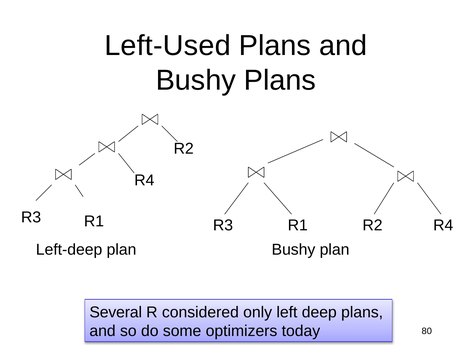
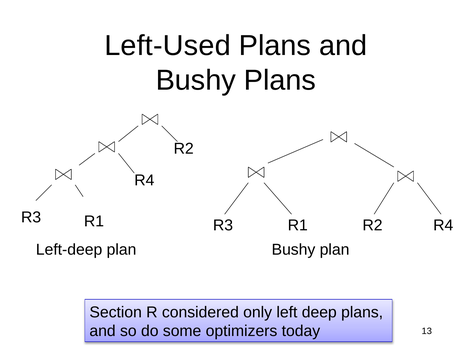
Several: Several -> Section (116, 312)
80: 80 -> 13 (427, 331)
